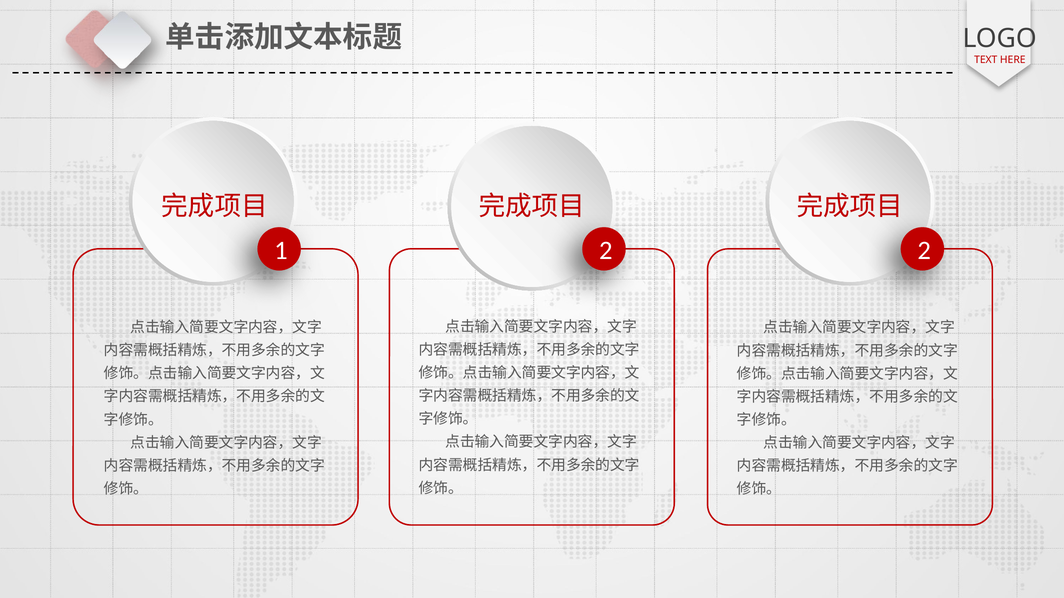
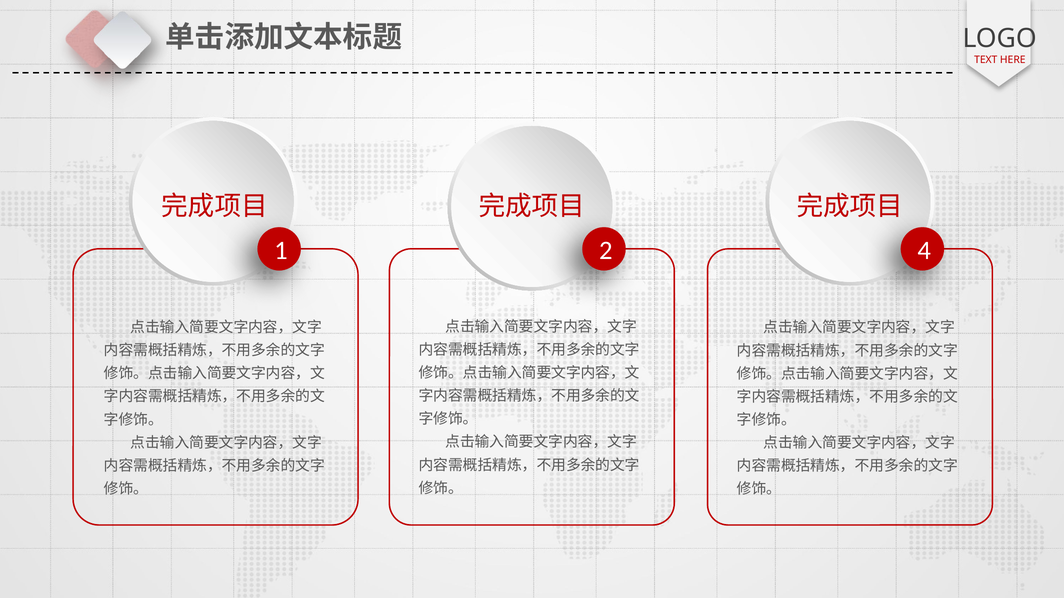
2 2: 2 -> 4 (924, 251)
